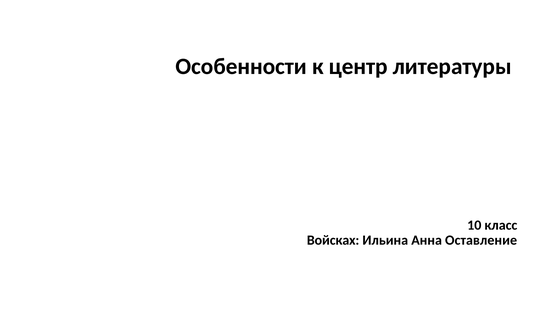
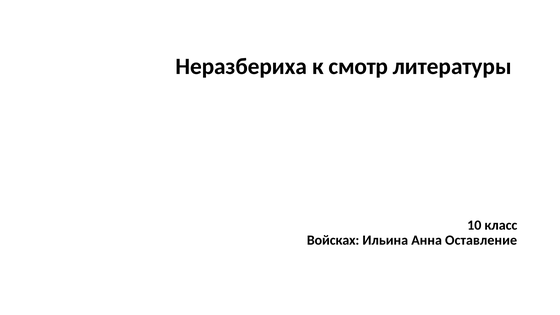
Особенности: Особенности -> Неразбериха (241, 66)
центр: центр -> смотр (358, 66)
